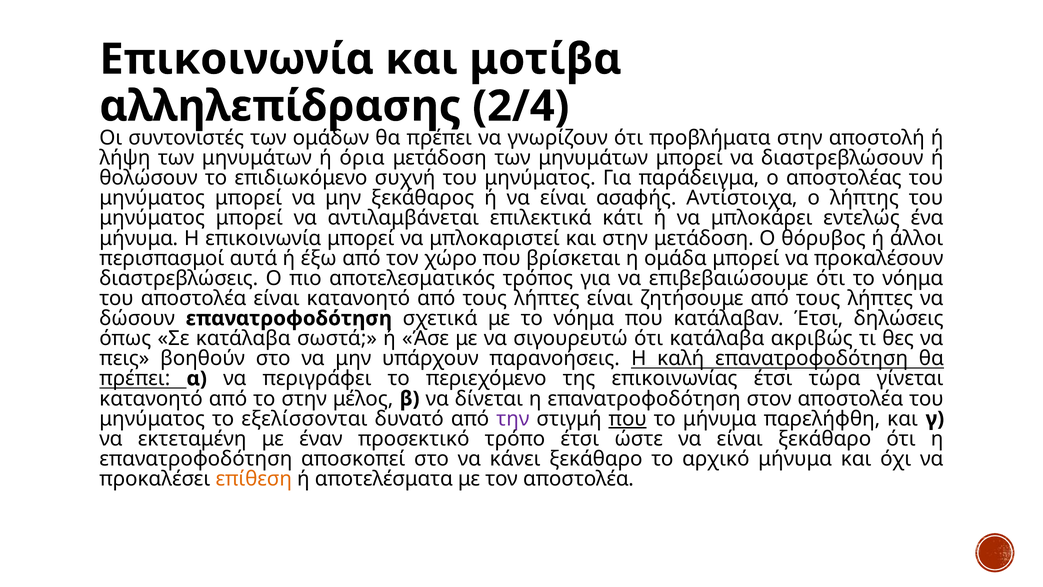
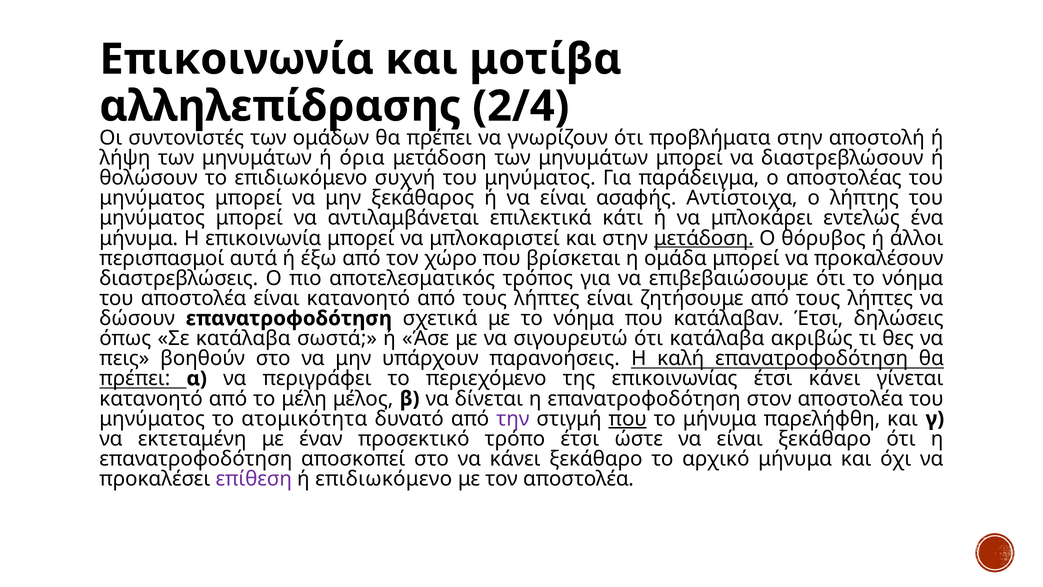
μετάδοση underline: none -> present (704, 238)
έτσι τώρα: τώρα -> κάνει (835, 378)
το στην: στην -> μέλη (304, 398)
εξελίσσονται: εξελίσσονται -> ατομικότητα (304, 419)
επίθεση colour: orange -> purple (254, 479)
ή αποτελέσματα: αποτελέσματα -> επιδιωκόμενο (384, 479)
